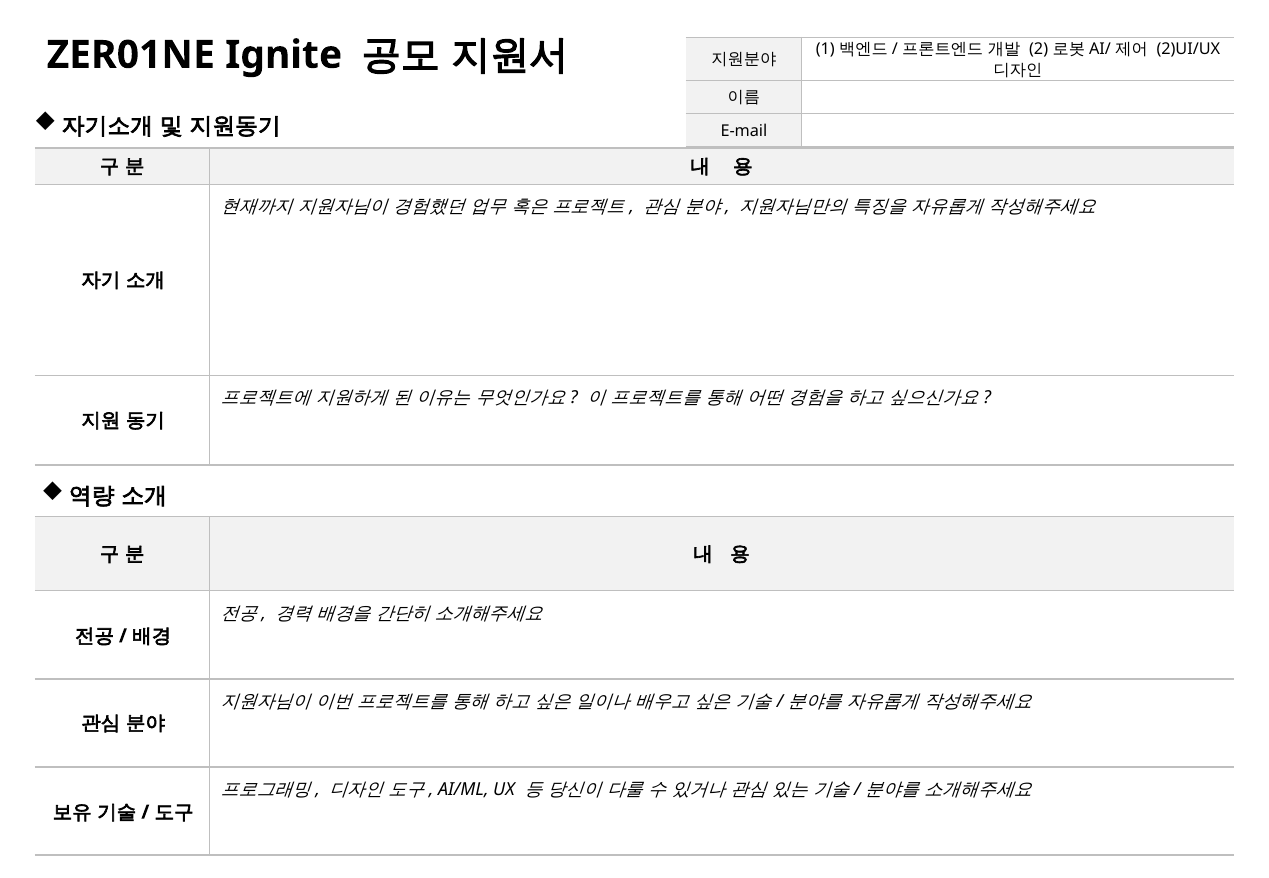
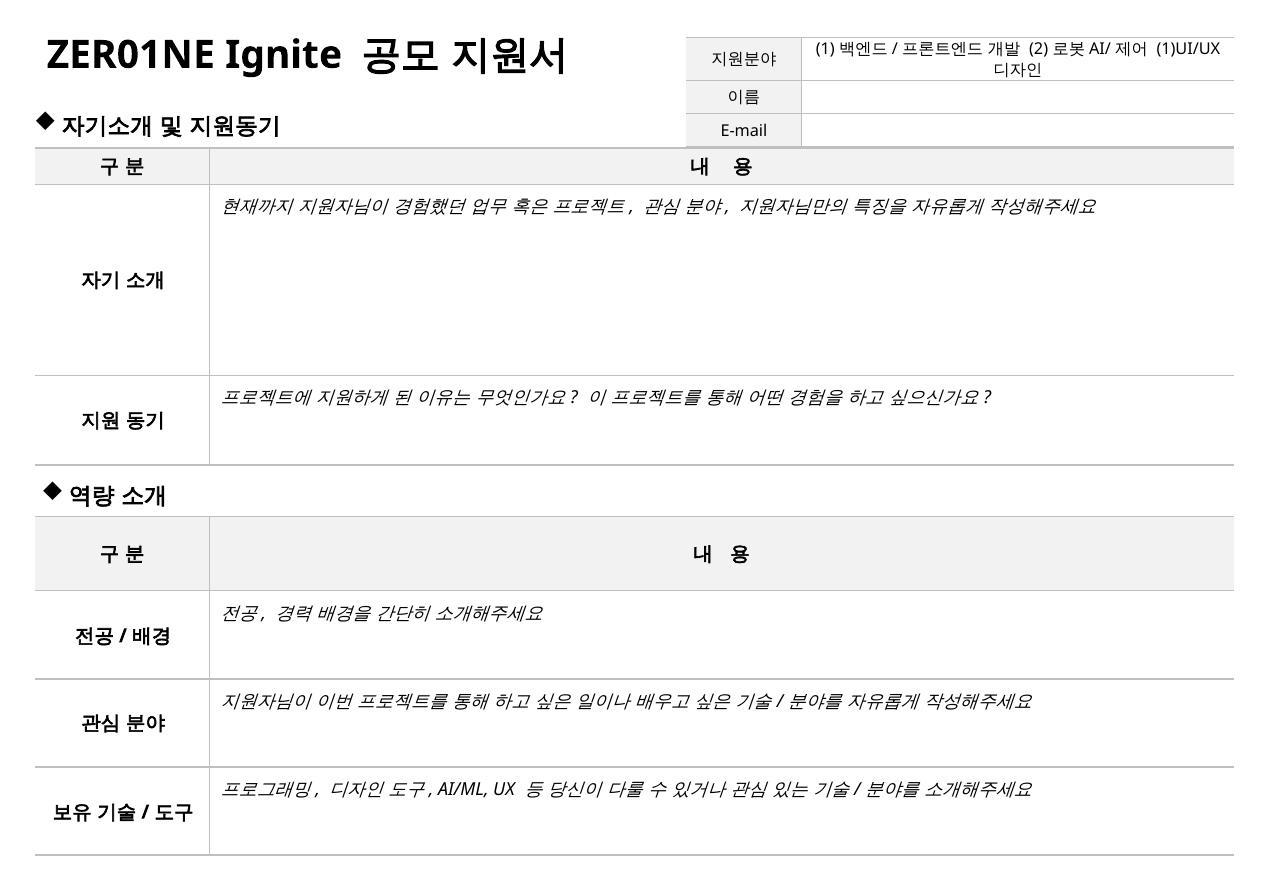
2)UI/UX: 2)UI/UX -> 1)UI/UX (1188, 50)
